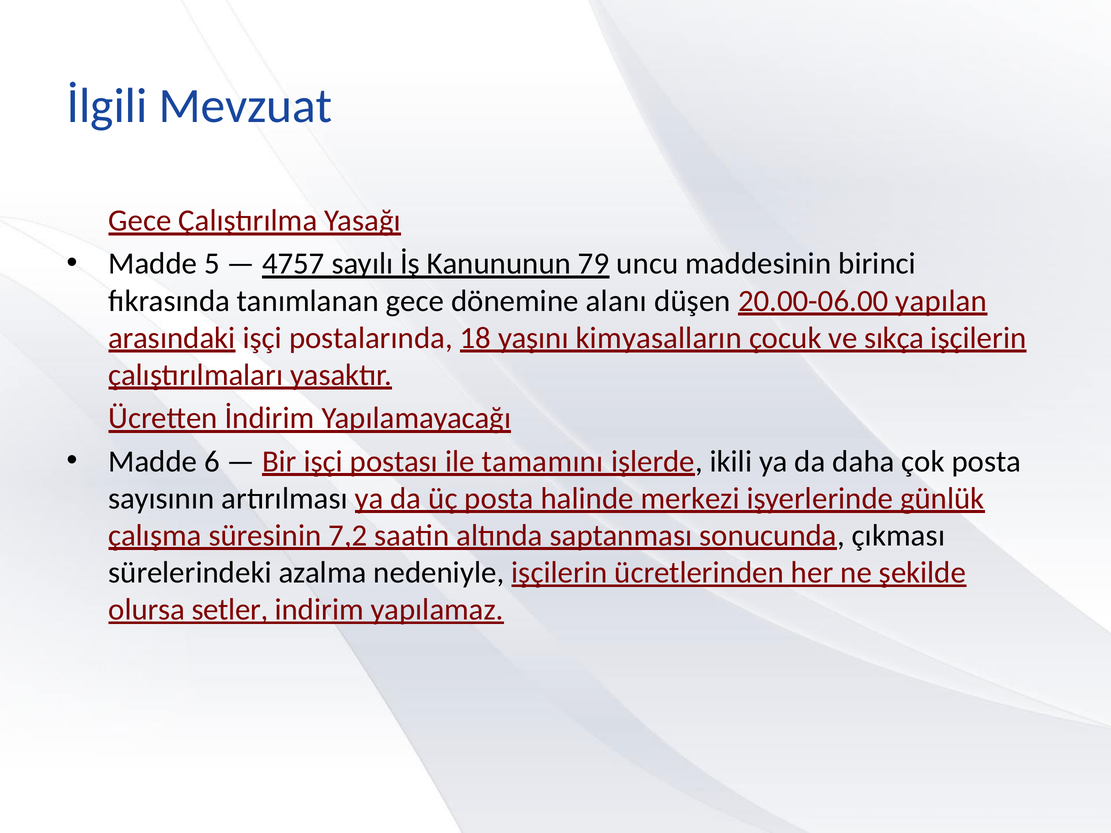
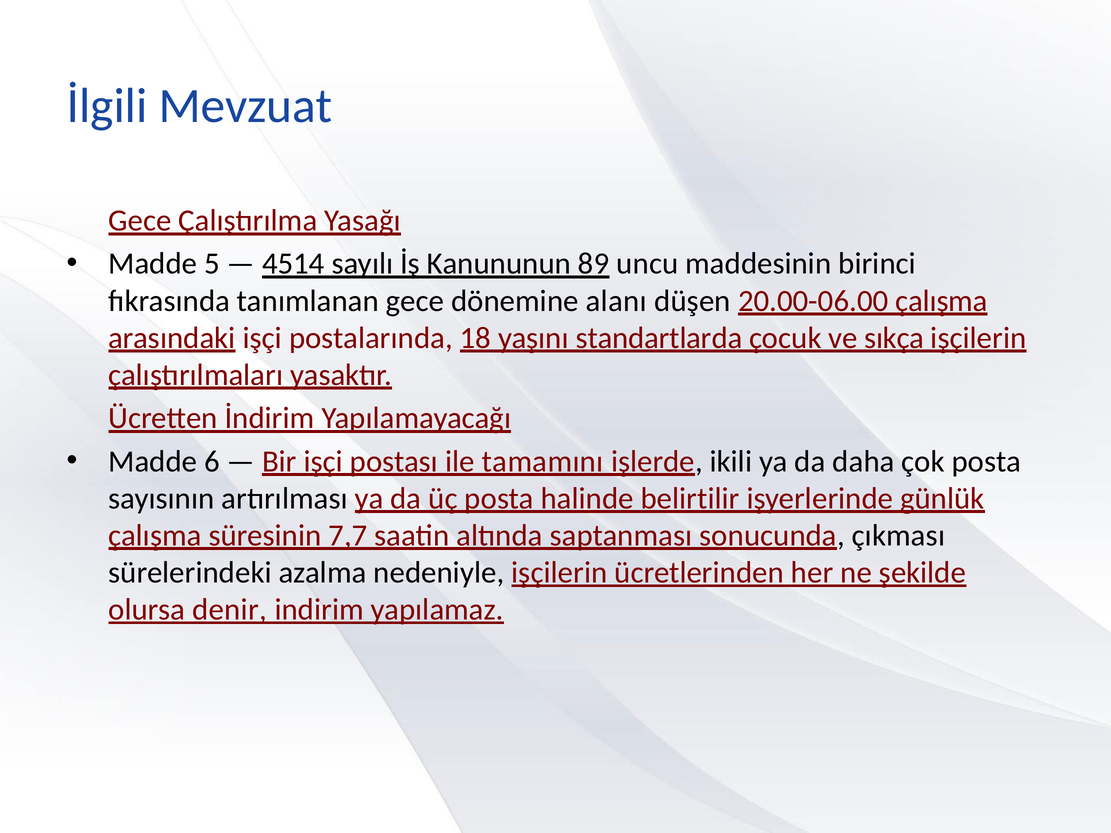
4757: 4757 -> 4514 (293, 264)
79: 79 -> 89 (594, 264)
20.00-06.00 yapılan: yapılan -> çalışma (942, 301)
kimyasalların: kimyasalların -> standartlarda (659, 338)
merkezi: merkezi -> belirtilir (690, 499)
7,2: 7,2 -> 7,7 (348, 536)
setler: setler -> denir (230, 610)
